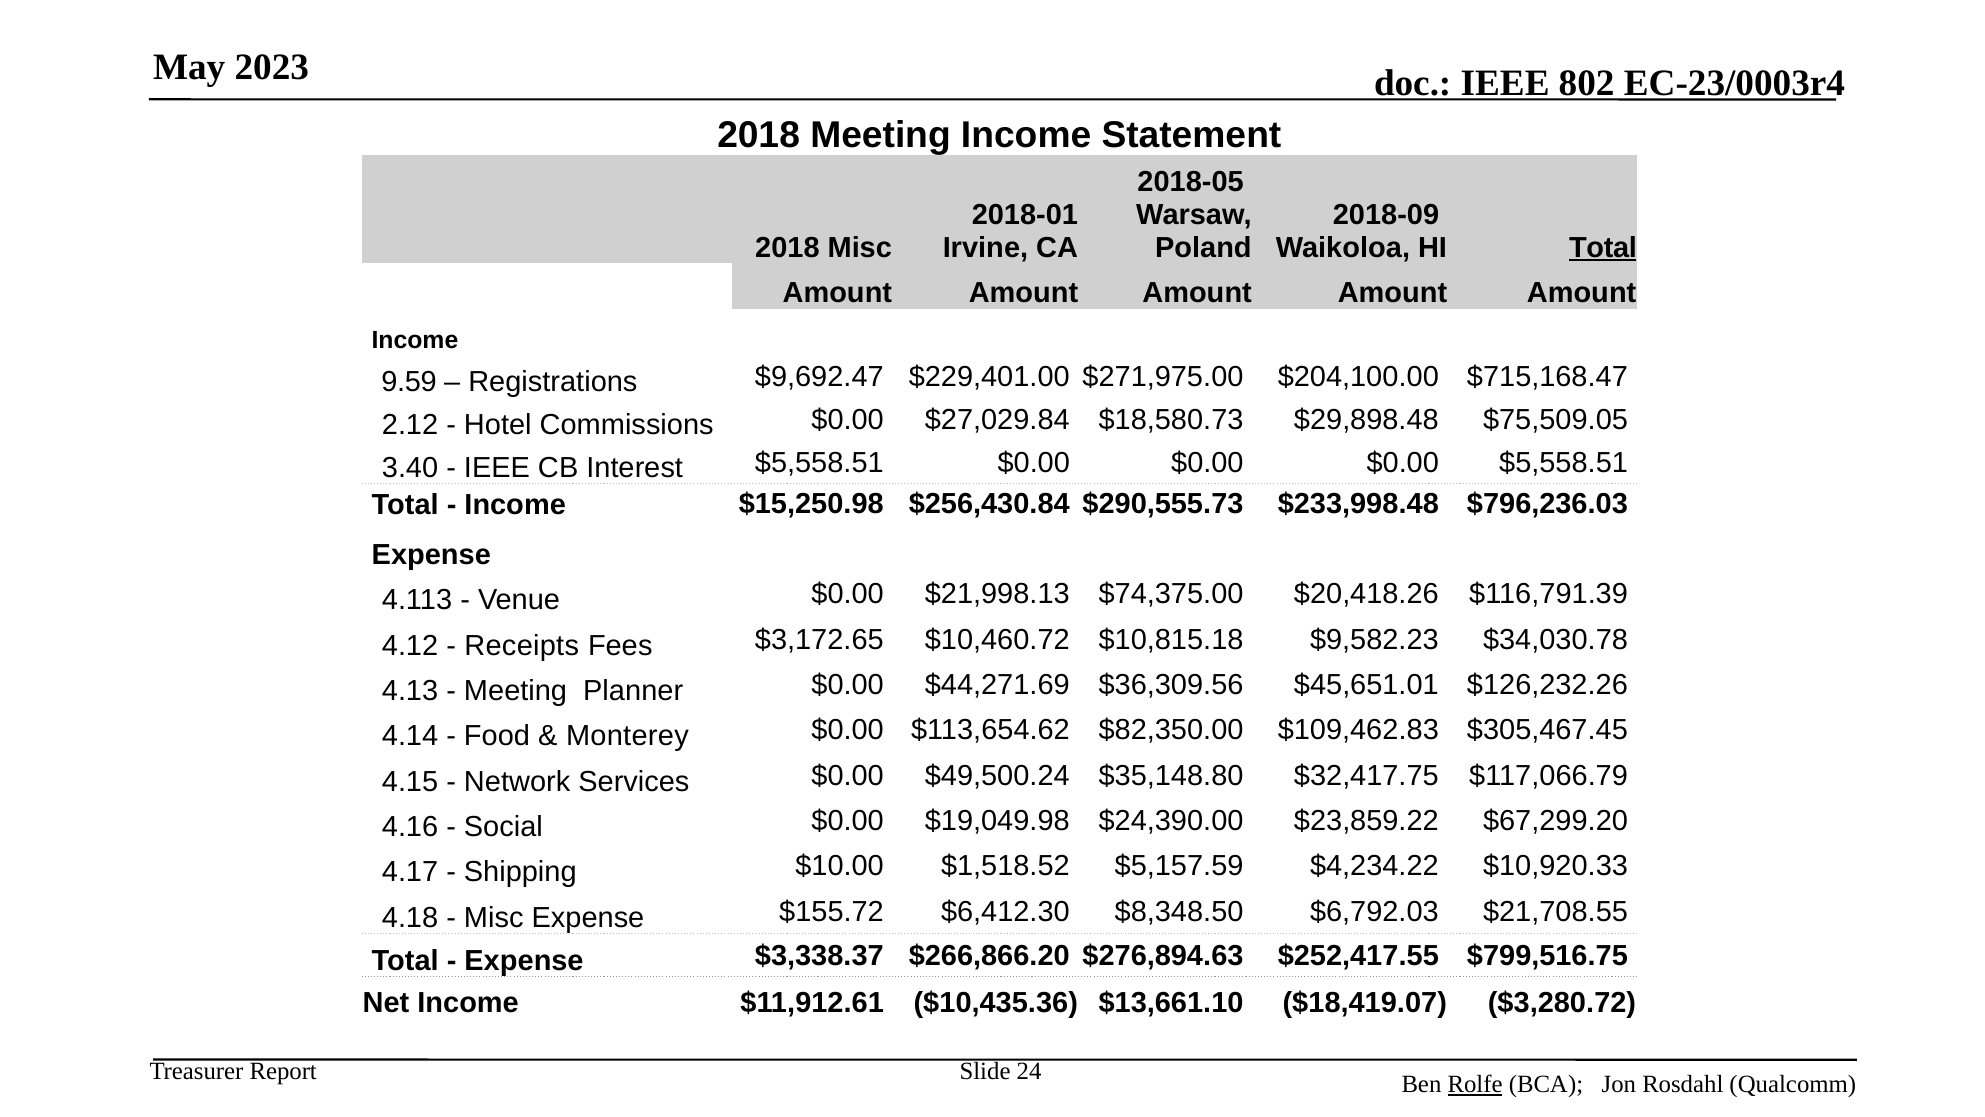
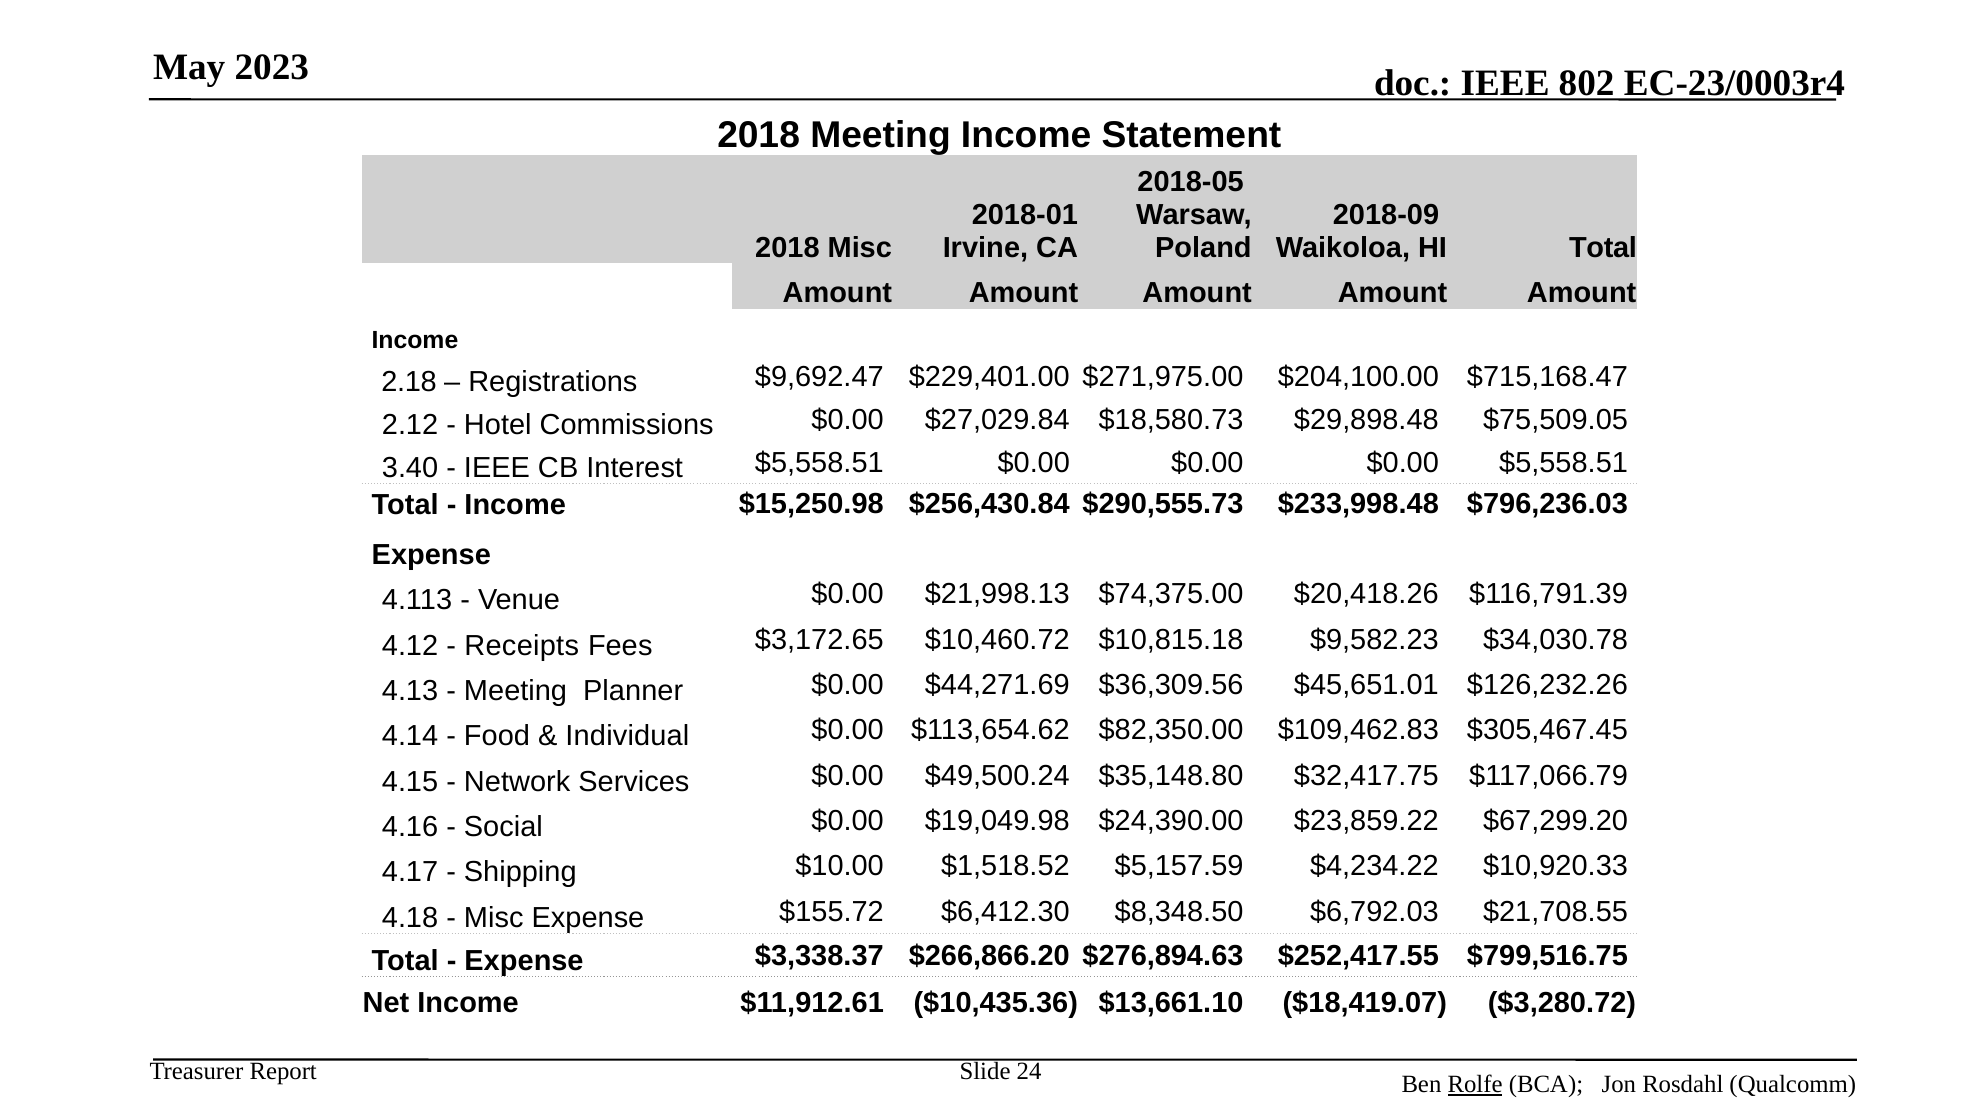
Total underline: present -> none (1603, 247)
9.59: 9.59 -> 2.18 (409, 382)
Monterey: Monterey -> Individual (627, 736)
